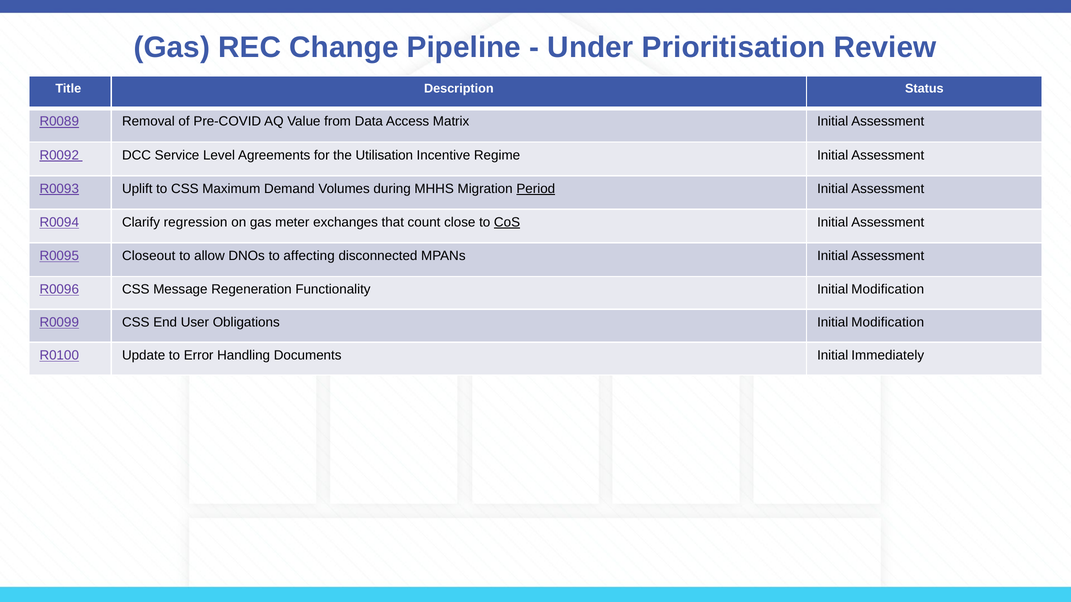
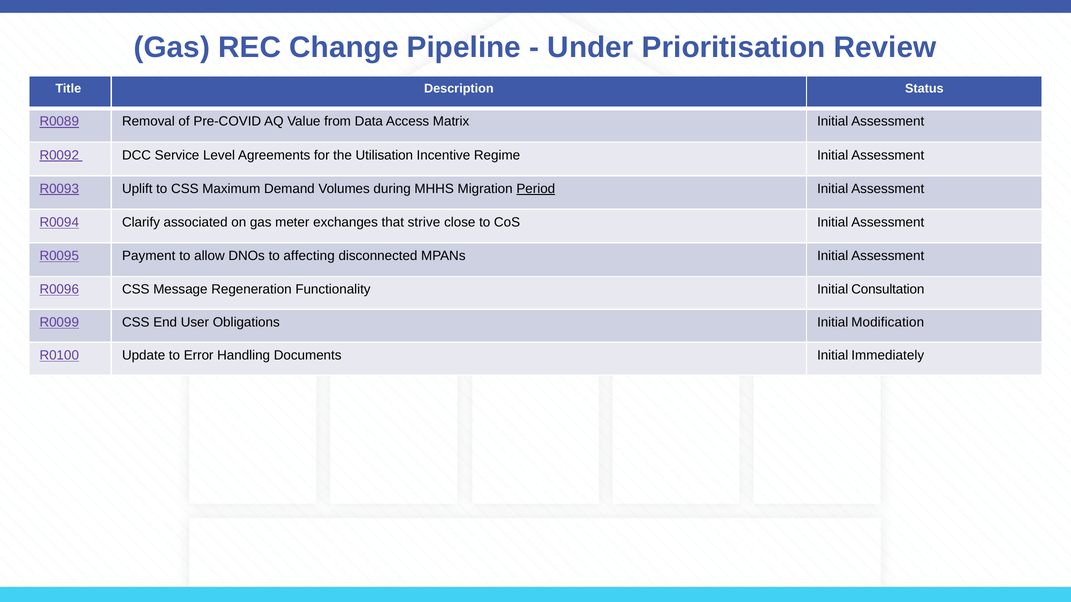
regression: regression -> associated (196, 222)
count: count -> strive (424, 222)
CoS underline: present -> none (507, 222)
Closeout: Closeout -> Payment (149, 256)
Functionality Initial Modification: Modification -> Consultation (888, 290)
